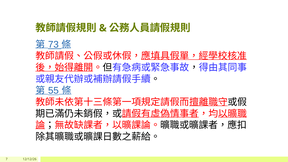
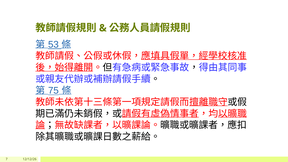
73: 73 -> 53 (53, 44)
55: 55 -> 75 (53, 91)
